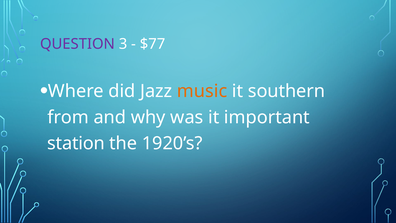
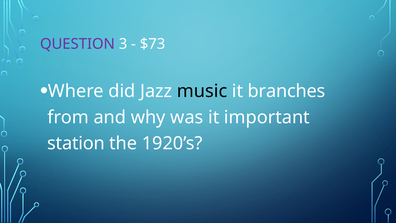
$77: $77 -> $73 (153, 44)
music colour: orange -> black (202, 91)
southern: southern -> branches (287, 91)
